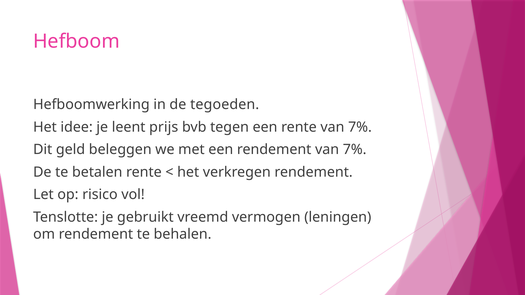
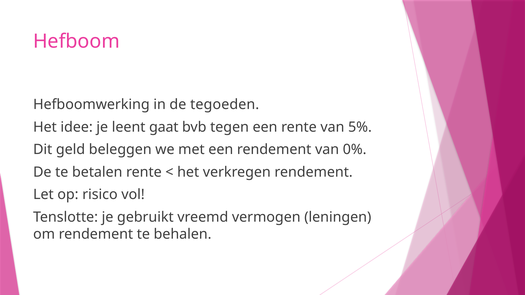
prijs: prijs -> gaat (164, 127)
rente van 7%: 7% -> 5% (360, 127)
rendement van 7%: 7% -> 0% (355, 150)
